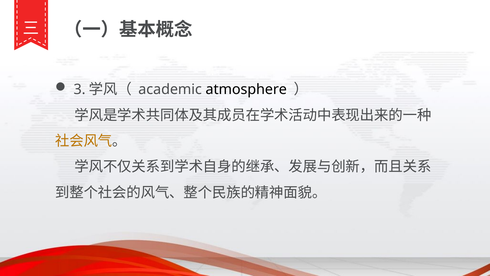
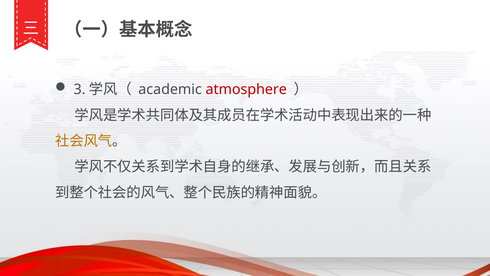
atmosphere colour: black -> red (246, 89)
